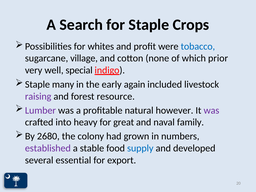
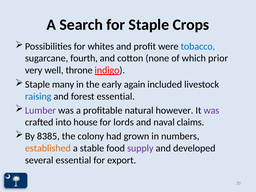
village: village -> fourth (84, 58)
special: special -> throne (79, 70)
raising colour: purple -> blue (38, 96)
forest resource: resource -> essential (116, 96)
heavy: heavy -> house (86, 122)
great: great -> lords (124, 122)
family: family -> claims (190, 122)
2680: 2680 -> 8385 (48, 136)
established colour: purple -> orange (48, 148)
supply colour: blue -> purple (140, 148)
